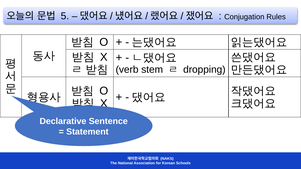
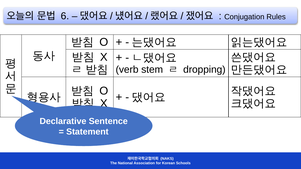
5: 5 -> 6 (65, 16)
